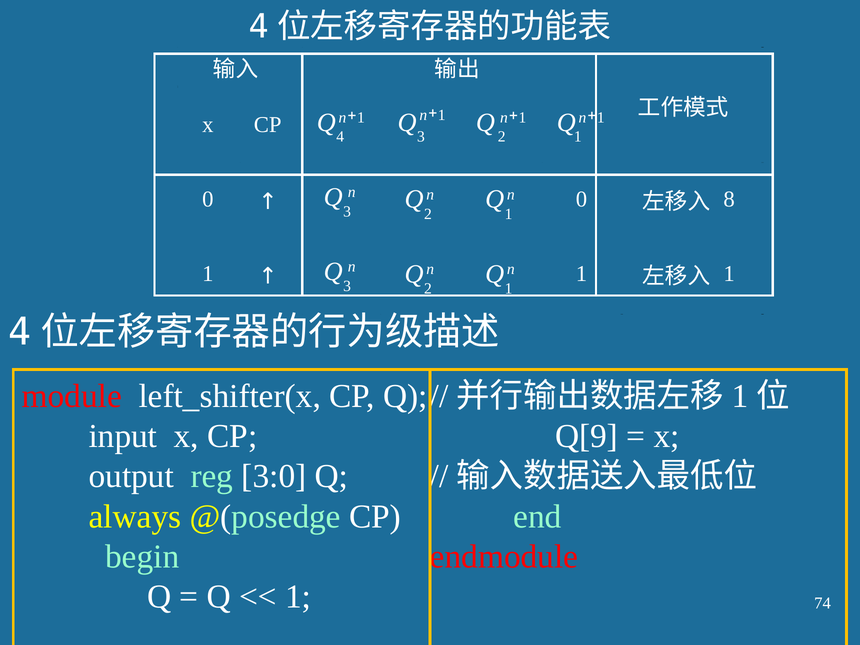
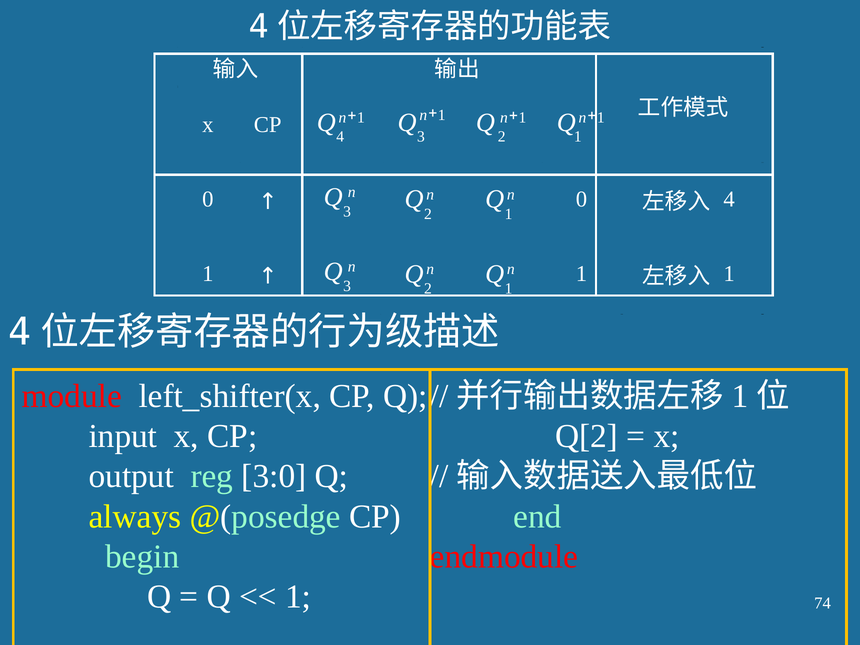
8: 8 -> 4 (729, 199)
Q[9: Q[9 -> Q[2 (587, 436)
